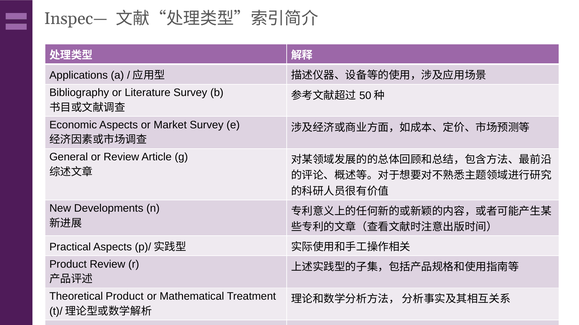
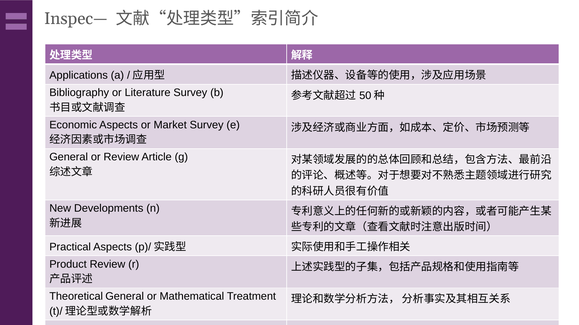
Theoretical Product: Product -> General (125, 297)
